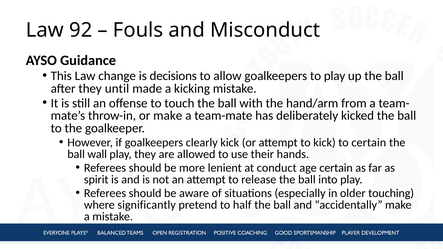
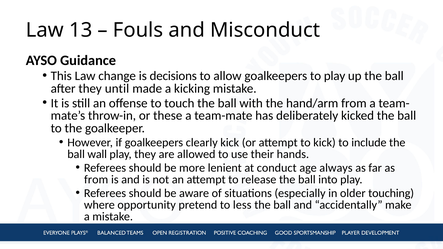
92: 92 -> 13 (81, 30)
or make: make -> these (168, 116)
to certain: certain -> include (369, 143)
age certain: certain -> always (336, 168)
spirit: spirit -> from (96, 180)
significantly: significantly -> opportunity (147, 205)
half: half -> less (242, 205)
